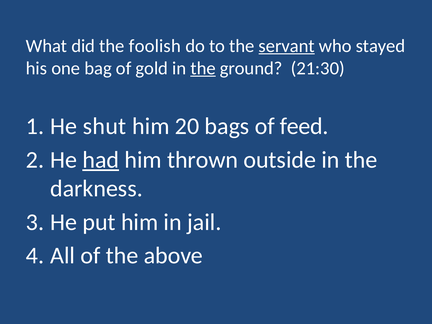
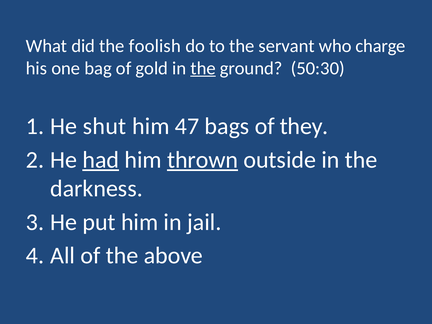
servant underline: present -> none (287, 46)
stayed: stayed -> charge (381, 46)
21:30: 21:30 -> 50:30 (318, 68)
20: 20 -> 47 (187, 126)
feed: feed -> they (304, 126)
thrown underline: none -> present (203, 160)
